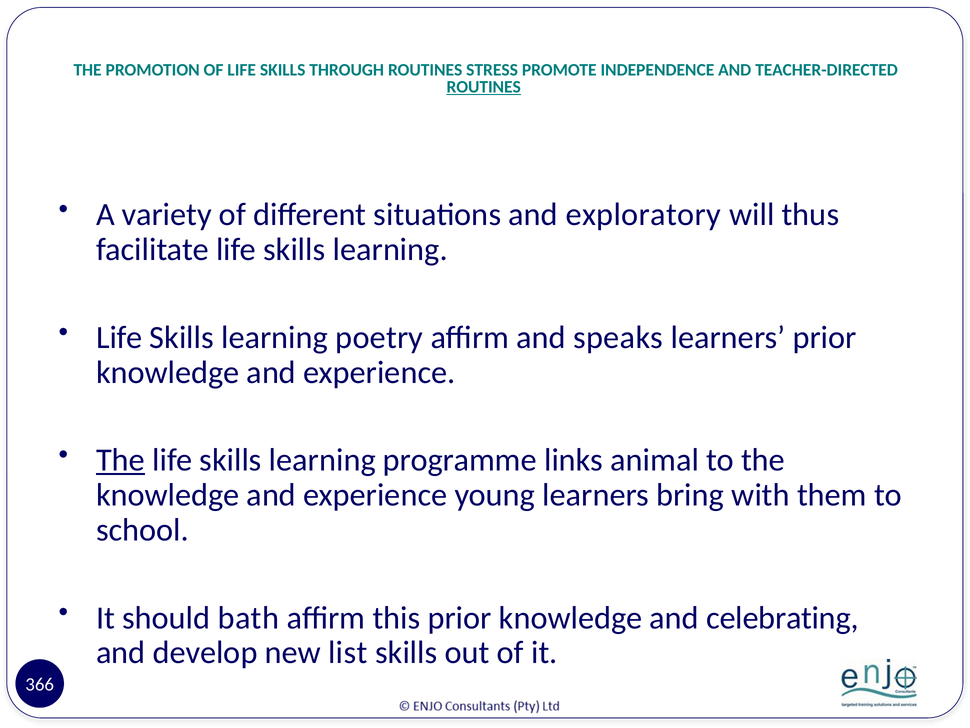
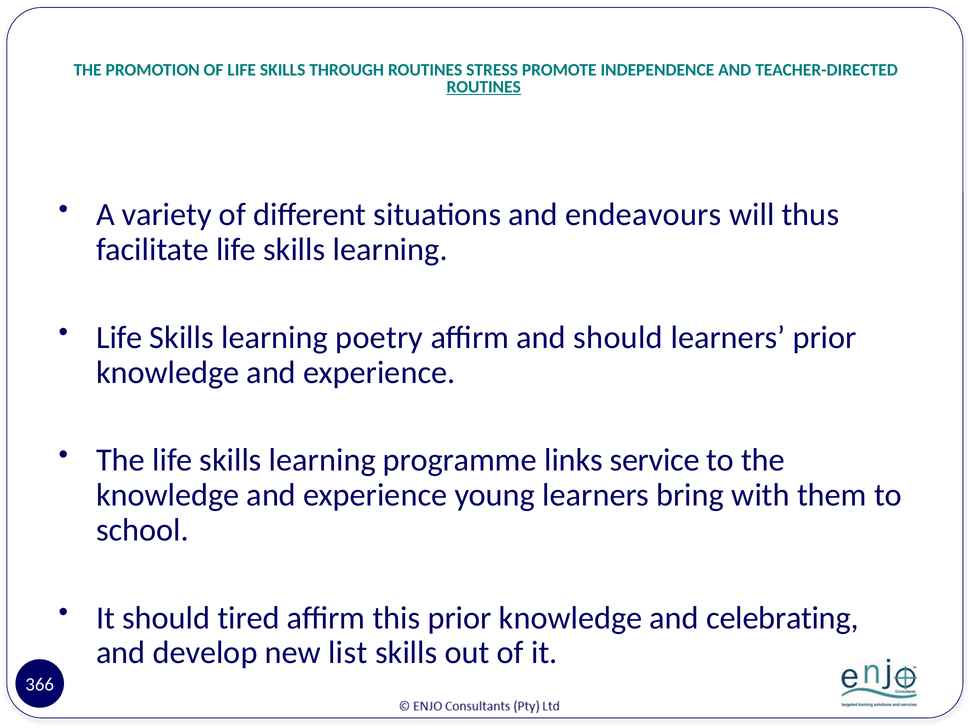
exploratory: exploratory -> endeavours (643, 215)
and speaks: speaks -> should (618, 337)
The underline: present -> none (120, 460)
animal: animal -> service (655, 460)
bath: bath -> tired (249, 617)
